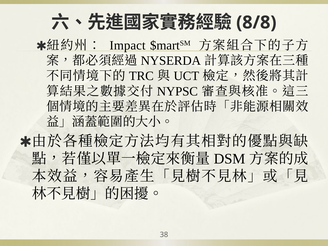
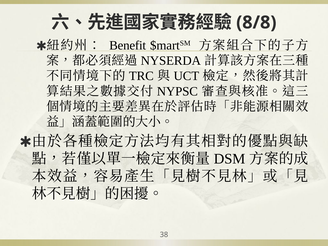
Impact: Impact -> Benefit (128, 45)
